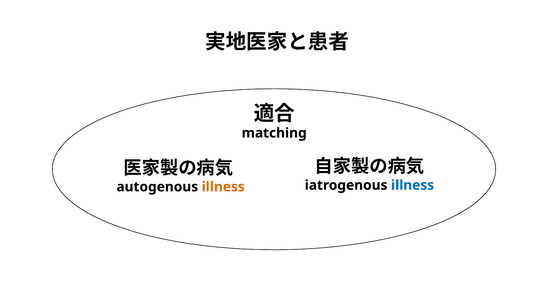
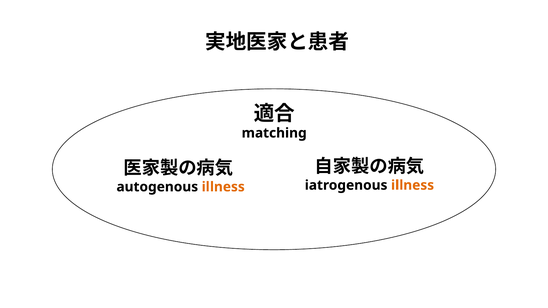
illness colour: blue -> orange (413, 185)
